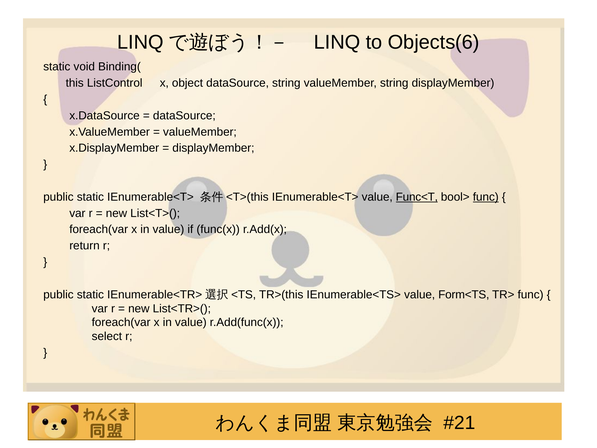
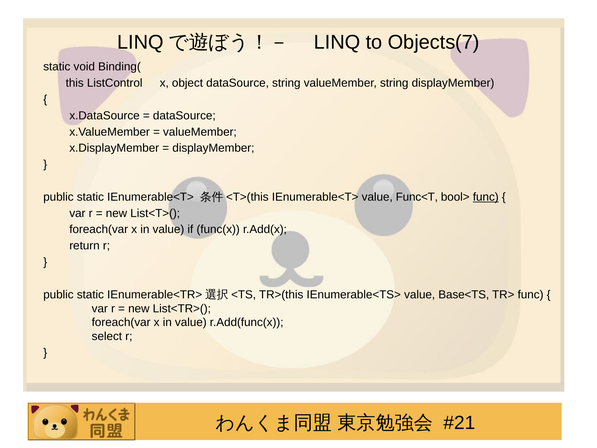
Objects(6: Objects(6 -> Objects(7 (434, 42)
Func<T underline: present -> none (417, 197)
Form<TS: Form<TS -> Base<TS (464, 294)
